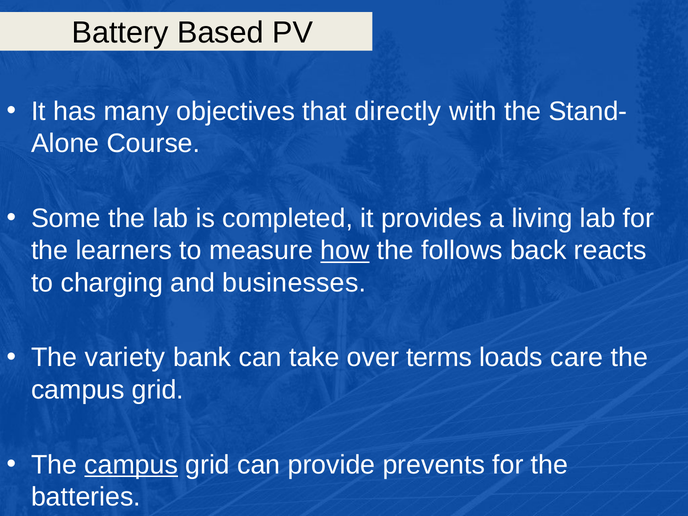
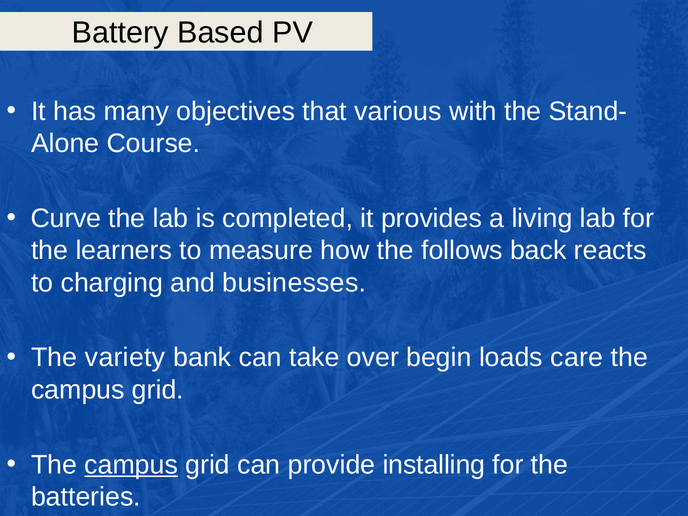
directly: directly -> various (398, 111)
Some: Some -> Curve (66, 218)
how underline: present -> none (345, 251)
terms: terms -> begin (439, 358)
prevents: prevents -> installing (434, 465)
